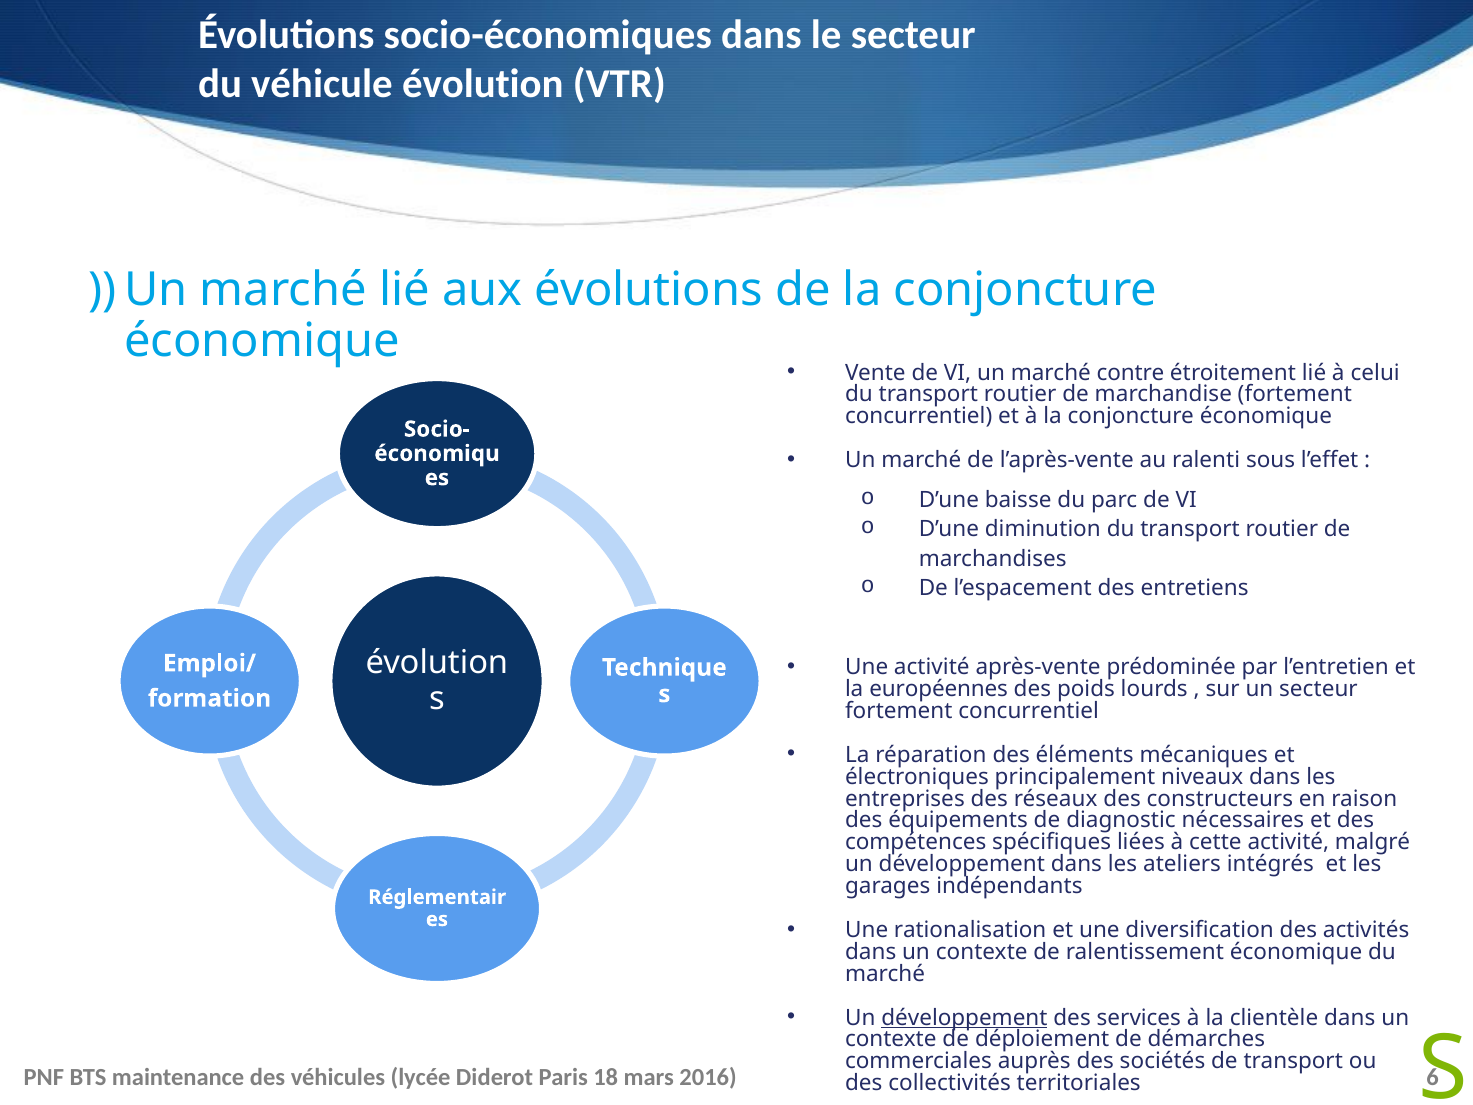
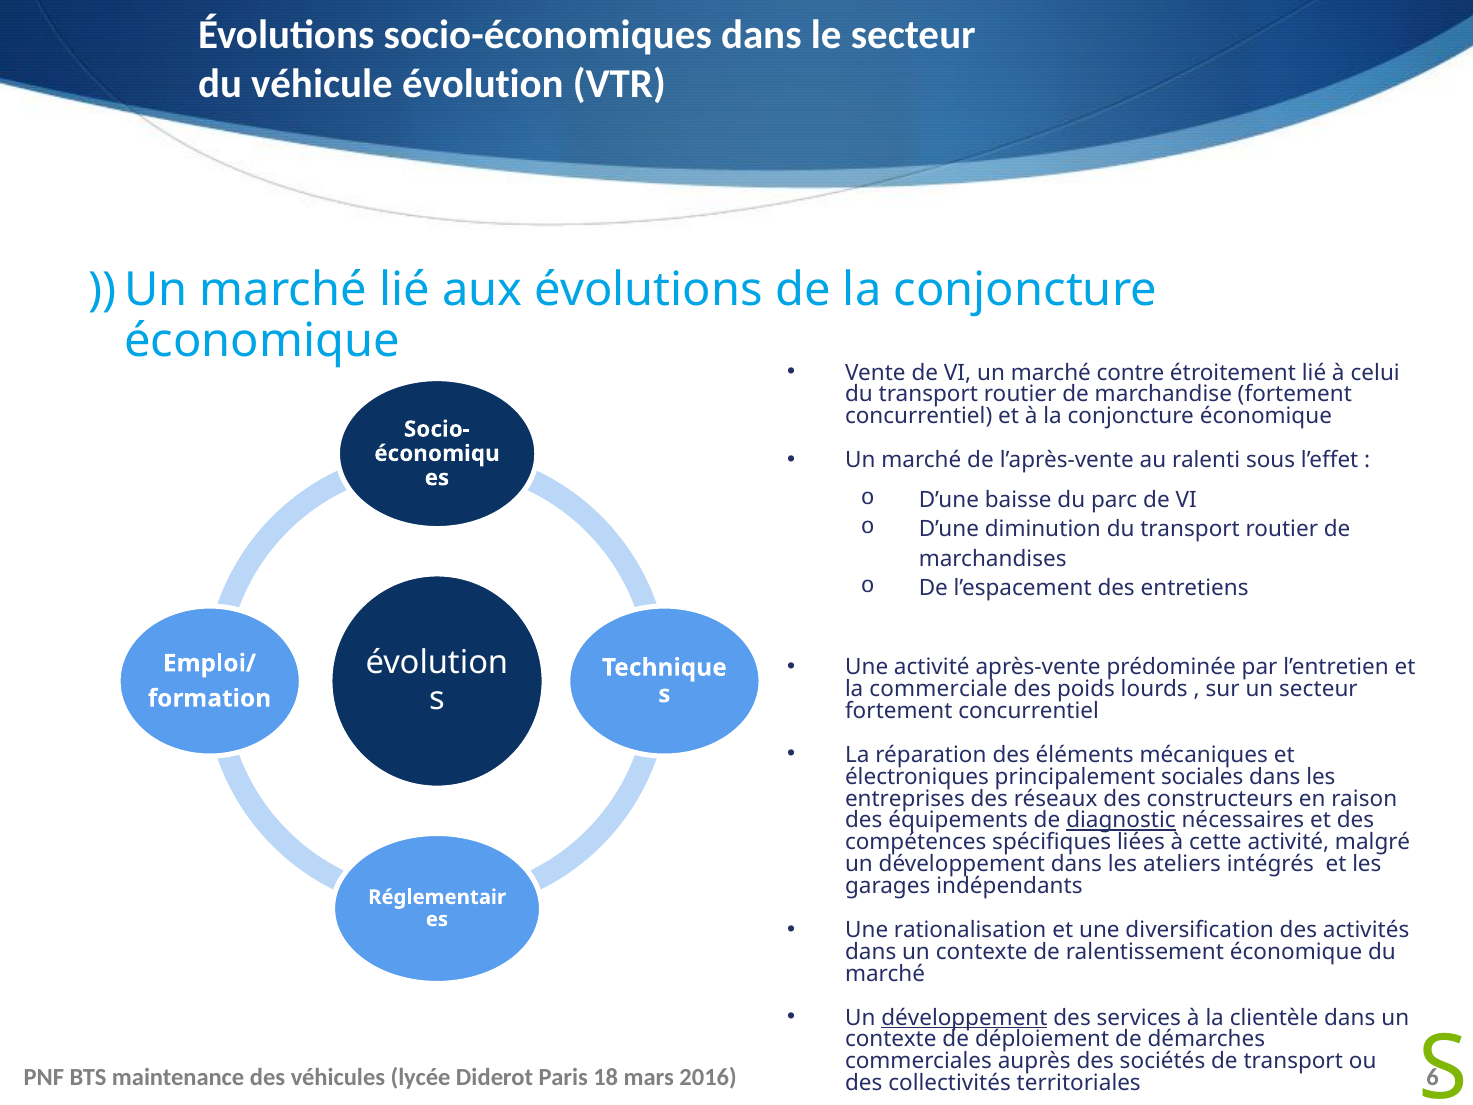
européennes: européennes -> commerciale (939, 689)
niveaux: niveaux -> sociales (1202, 777)
diagnostic underline: none -> present (1121, 820)
